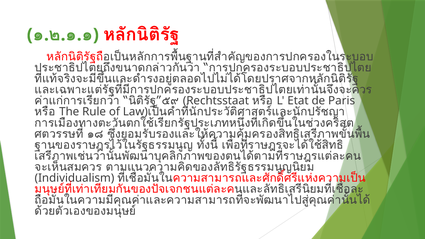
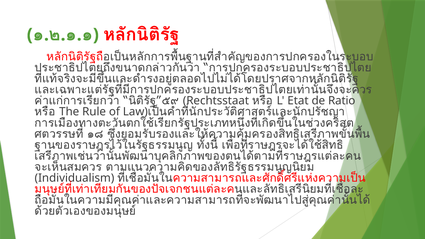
Paris: Paris -> Ratio (342, 101)
